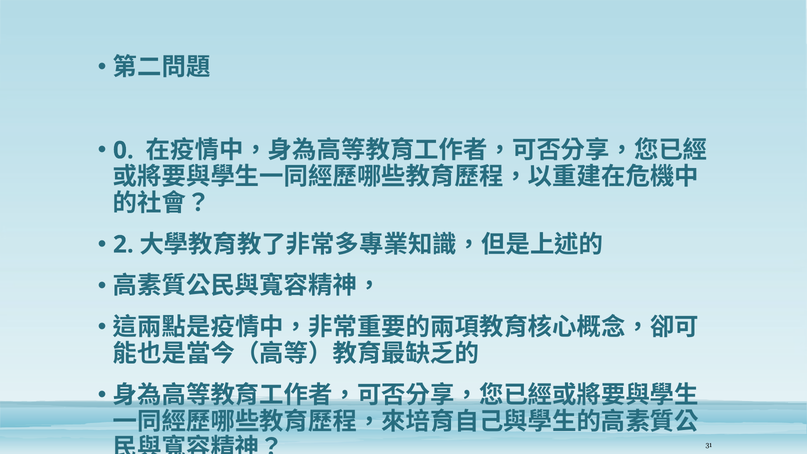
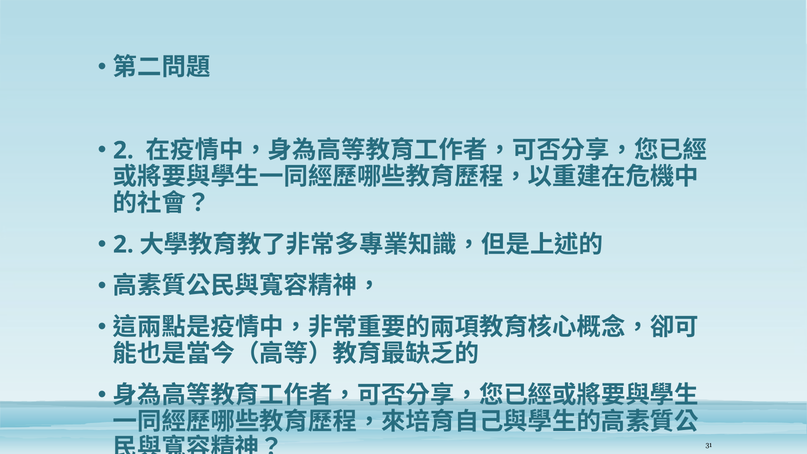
0: 0 -> 2 (123, 150)
